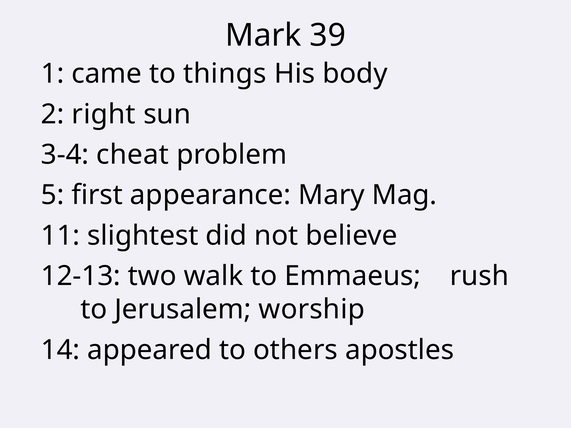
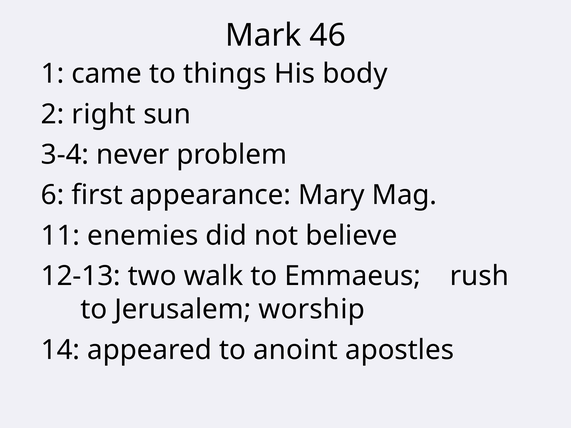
39: 39 -> 46 (328, 36)
cheat: cheat -> never (133, 155)
5: 5 -> 6 (53, 195)
slightest: slightest -> enemies (143, 236)
others: others -> anoint (295, 350)
